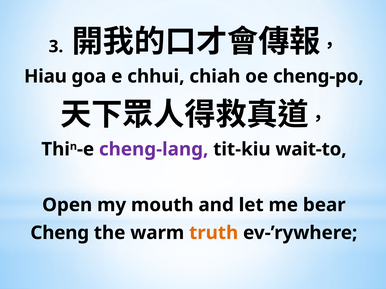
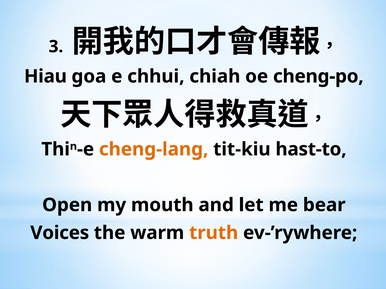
cheng-lang colour: purple -> orange (154, 149)
wait-to: wait-to -> hast-to (311, 149)
Cheng: Cheng -> Voices (60, 233)
